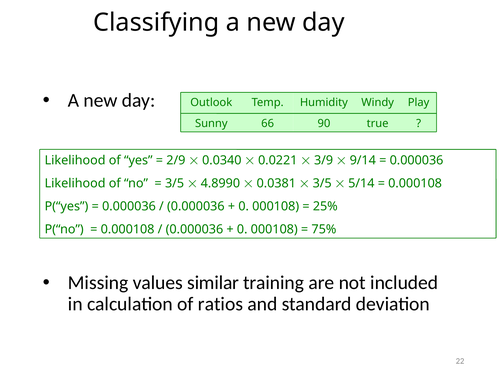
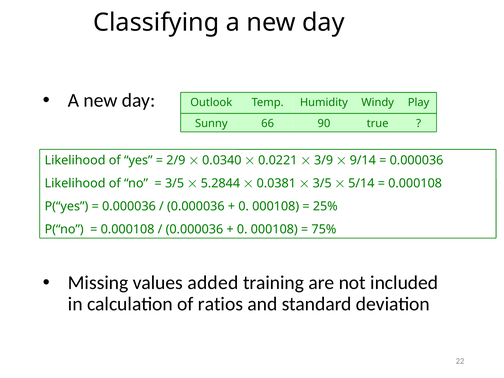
4.8990: 4.8990 -> 5.2844 (220, 183)
similar: similar -> added (213, 283)
